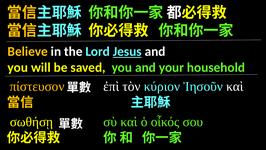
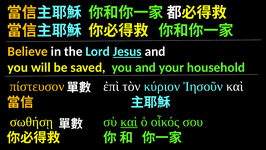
καὶ underline: none -> present (129, 122)
